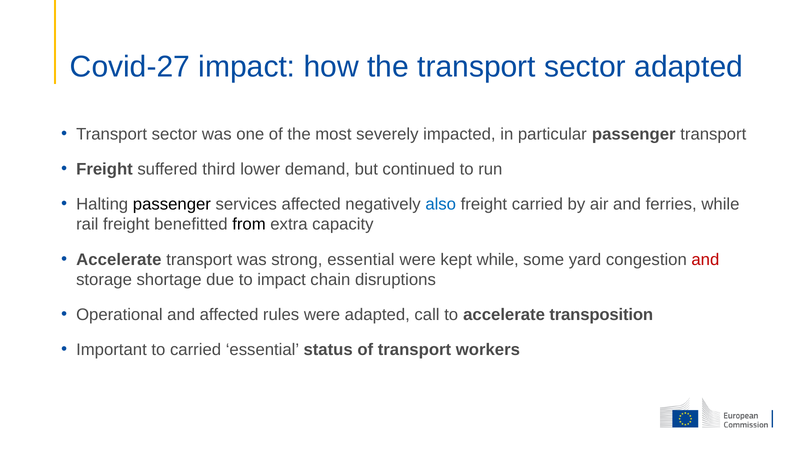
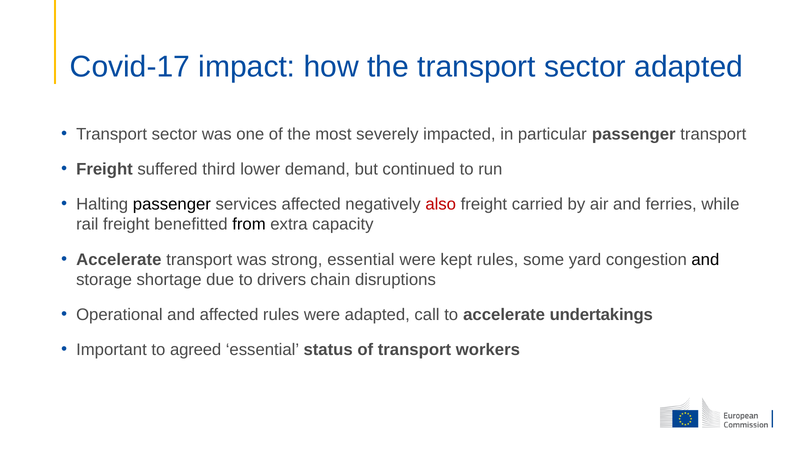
Covid-27: Covid-27 -> Covid-17 (130, 67)
also colour: blue -> red (441, 204)
kept while: while -> rules (498, 260)
and colour: red -> black (705, 260)
to impact: impact -> drivers (282, 280)
transposition: transposition -> undertakings (601, 315)
to carried: carried -> agreed (196, 350)
